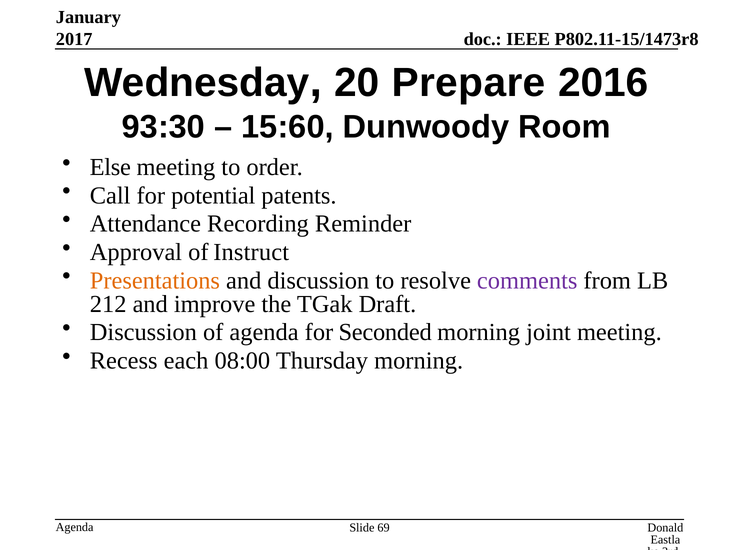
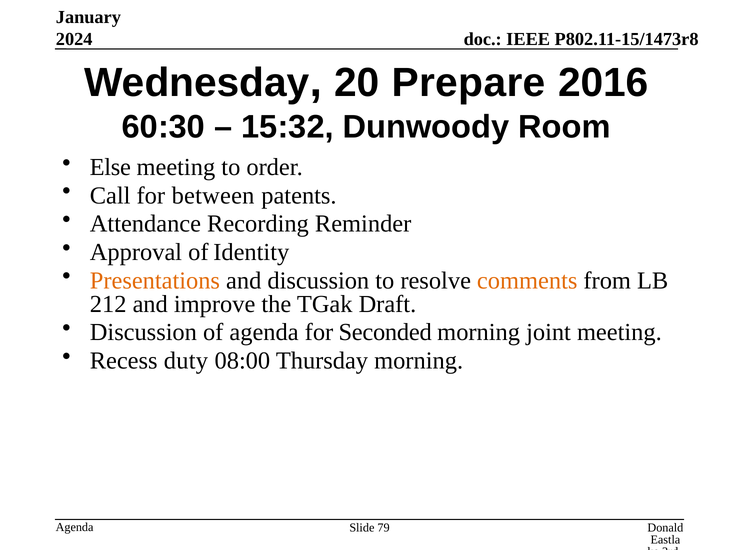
2017: 2017 -> 2024 (74, 39)
93:30: 93:30 -> 60:30 (163, 127)
15:60: 15:60 -> 15:32 (288, 127)
potential: potential -> between (213, 195)
Instruct: Instruct -> Identity (251, 252)
comments colour: purple -> orange (527, 280)
each: each -> duty (186, 361)
69: 69 -> 79 (384, 527)
